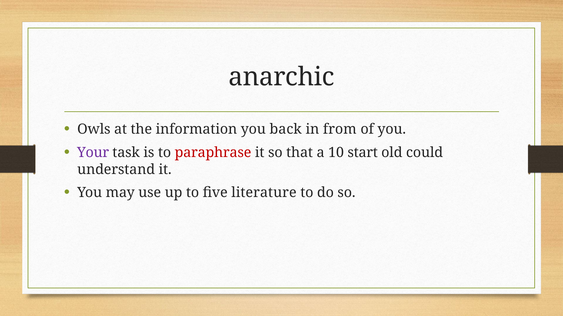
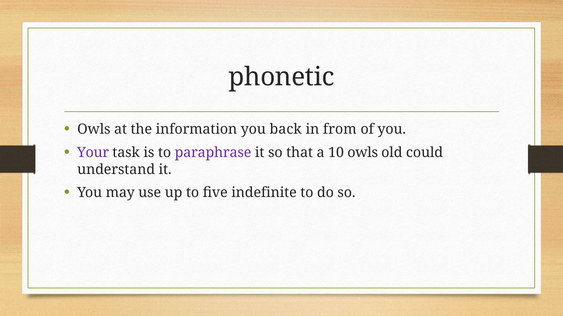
anarchic: anarchic -> phonetic (282, 77)
paraphrase colour: red -> purple (213, 153)
10 start: start -> owls (363, 153)
literature: literature -> indefinite (264, 193)
